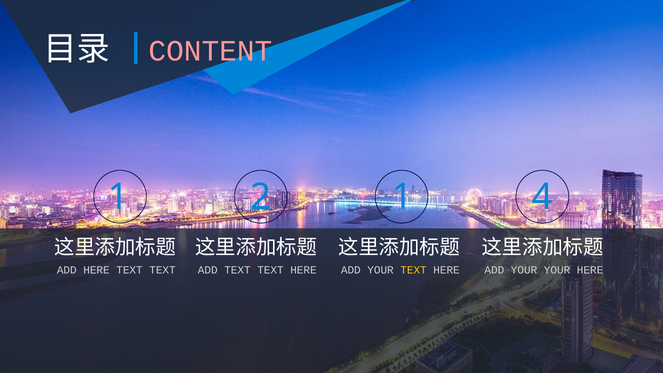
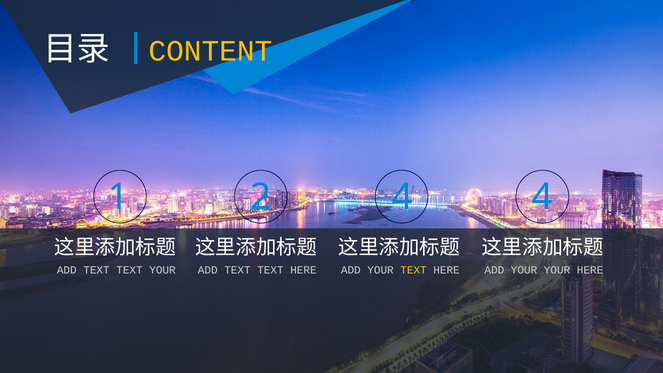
CONTENT colour: pink -> yellow (210, 51)
2 1: 1 -> 4 (402, 197)
HERE: HERE -> TEXT (96, 270)
TEXT: TEXT -> YOUR (162, 270)
